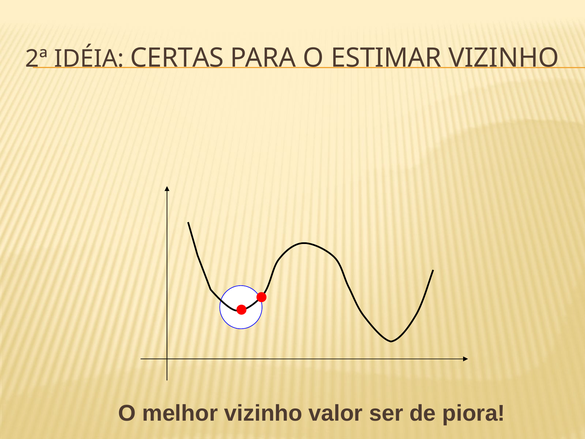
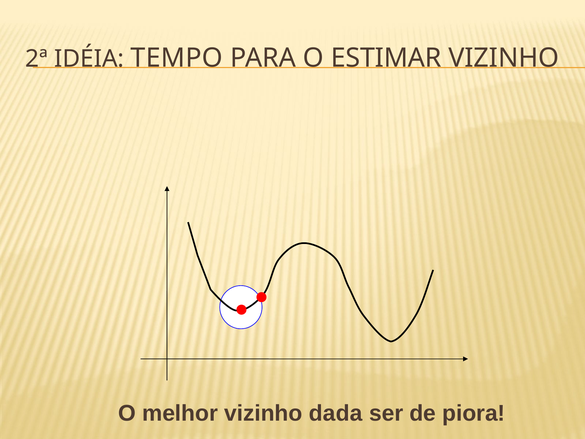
CERTAS: CERTAS -> TEMPO (177, 58)
valor: valor -> dada (336, 413)
